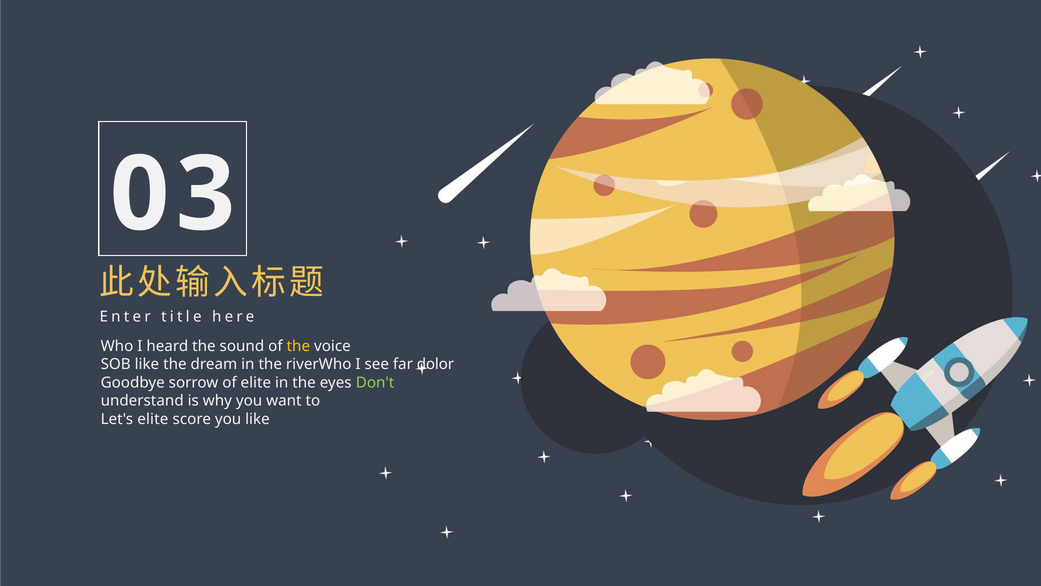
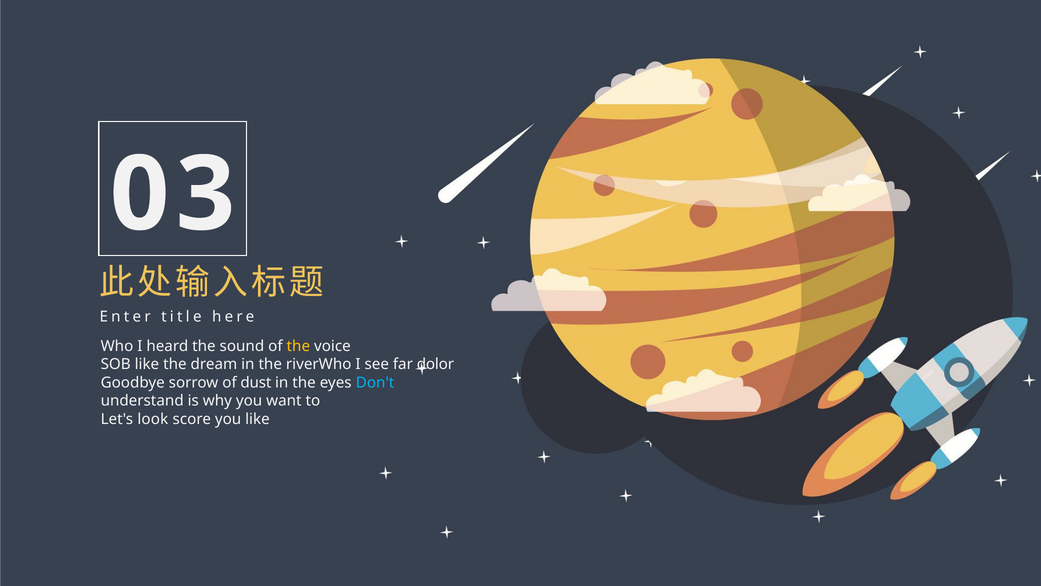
of elite: elite -> dust (256, 382)
Don't colour: light green -> light blue (375, 382)
Let's elite: elite -> look (153, 419)
